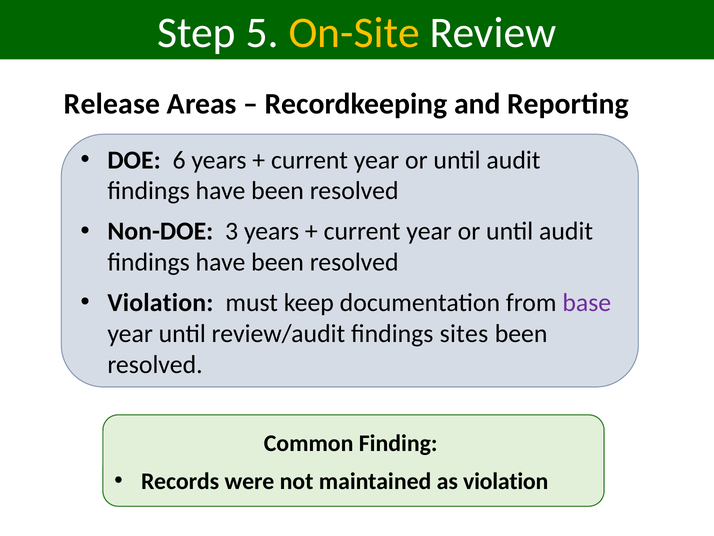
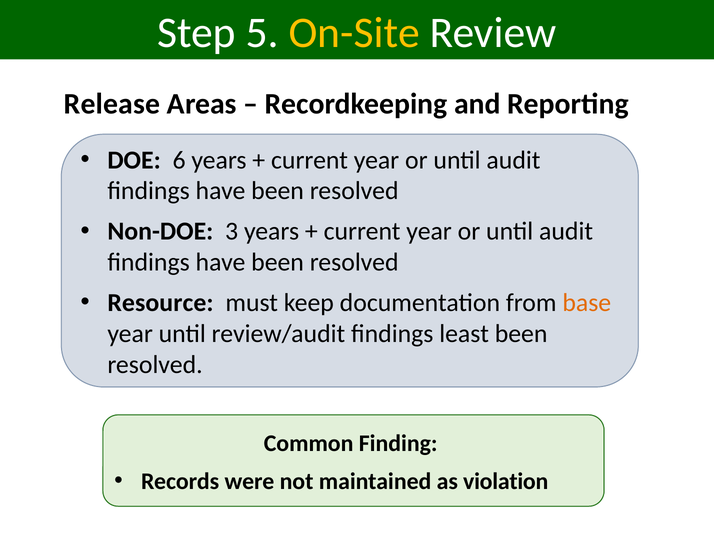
Violation: Violation -> Resource (160, 303)
base colour: purple -> orange (587, 303)
sites: sites -> least (464, 333)
